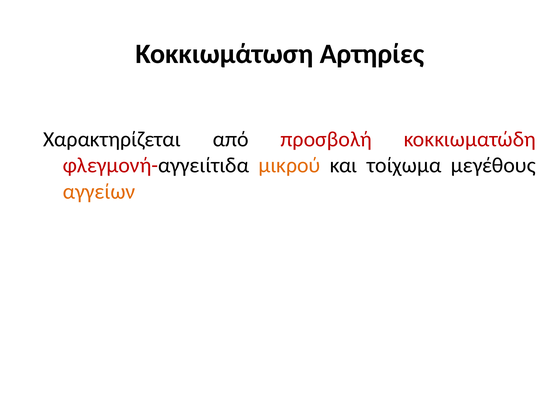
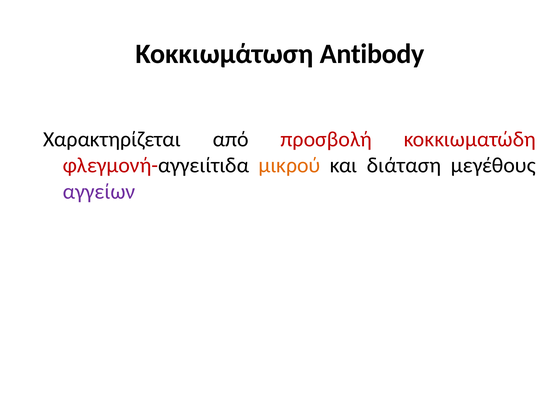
Αρτηρίες: Αρτηρίες -> Antibody (372, 54)
τοίχωμα: τοίχωμα -> διάταση (404, 165)
αγγείων colour: orange -> purple (99, 192)
